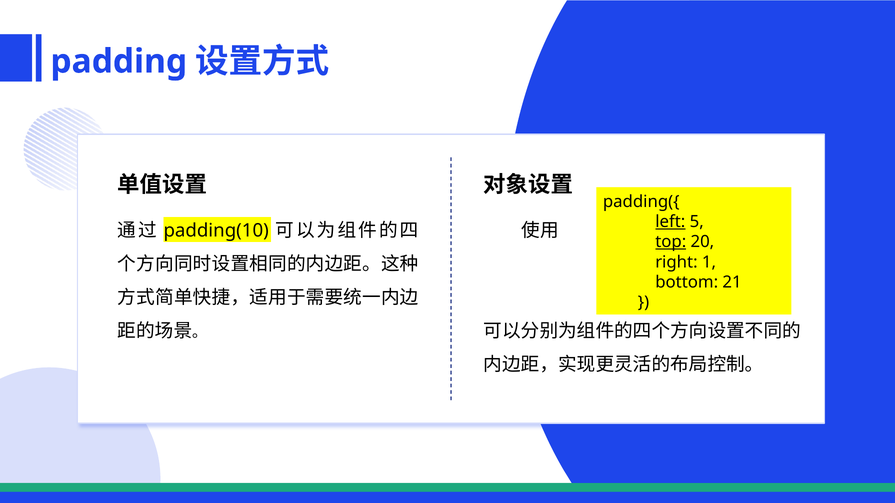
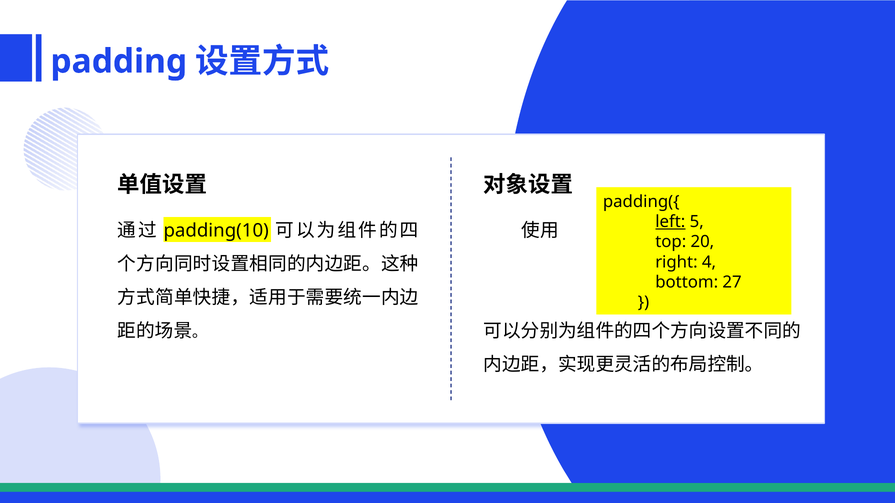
top underline: present -> none (671, 242)
1: 1 -> 4 (709, 262)
21: 21 -> 27 (732, 282)
